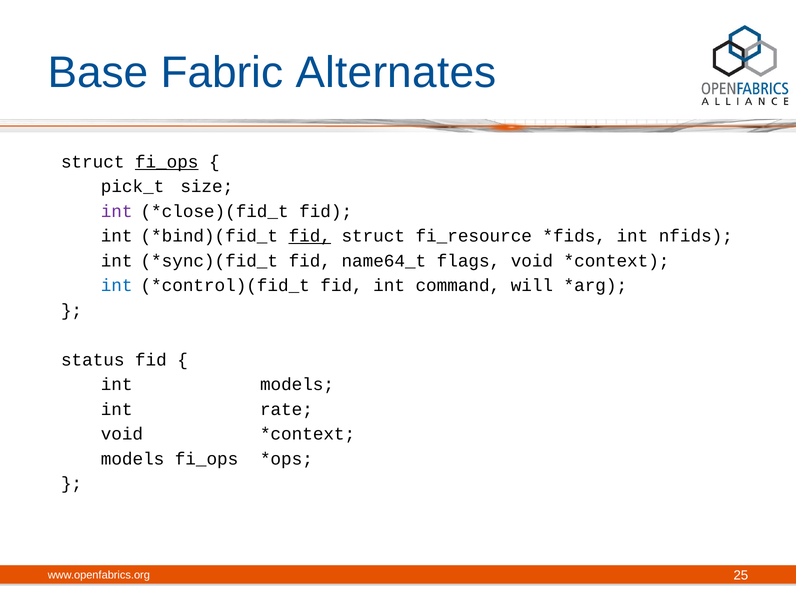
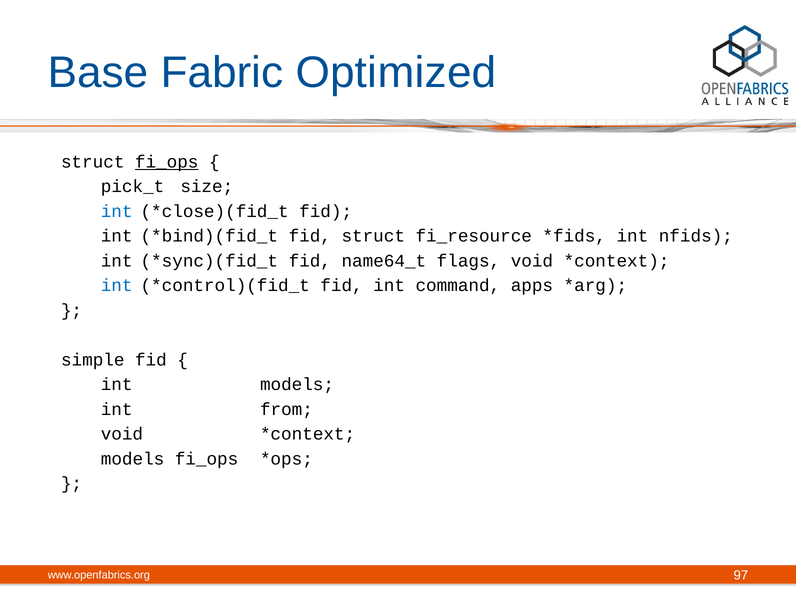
Alternates: Alternates -> Optimized (396, 73)
int colour: purple -> blue (117, 211)
fid underline: present -> none (310, 236)
will: will -> apps (532, 286)
status: status -> simple (93, 360)
rate: rate -> from (286, 409)
25: 25 -> 97 (741, 575)
